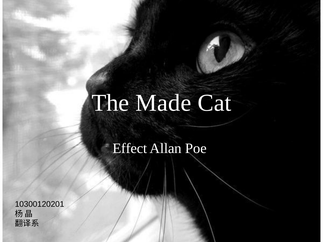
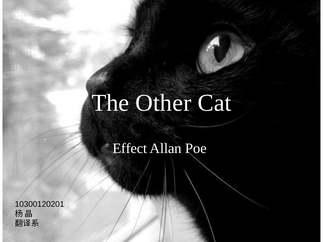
Made: Made -> Other (163, 103)
